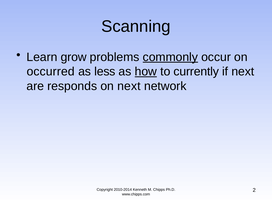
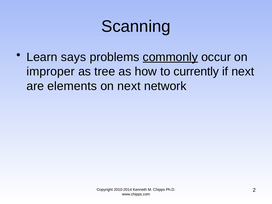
grow: grow -> says (74, 57)
occurred: occurred -> improper (51, 72)
less: less -> tree (105, 72)
how underline: present -> none (146, 72)
responds: responds -> elements (72, 86)
